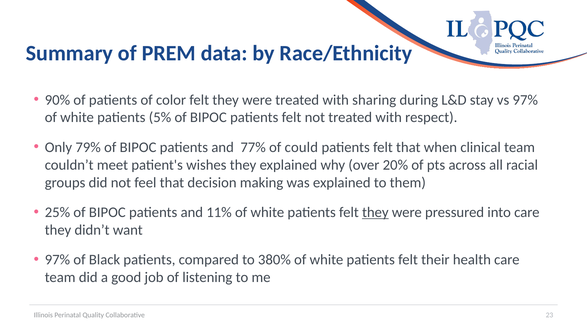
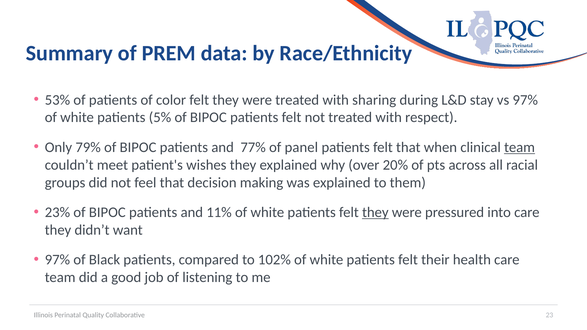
90%: 90% -> 53% (57, 100)
could: could -> panel (301, 147)
team underline: none -> present (520, 147)
25%: 25% -> 23% (57, 212)
380%: 380% -> 102% (274, 260)
